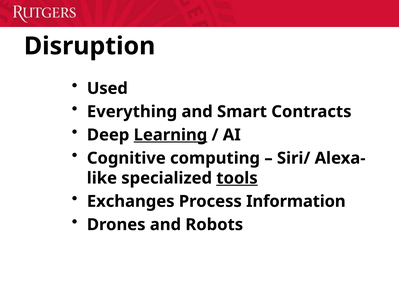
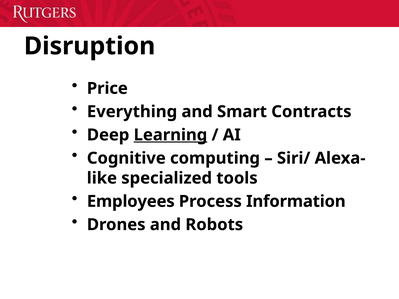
Used: Used -> Price (107, 88)
tools underline: present -> none (237, 178)
Exchanges: Exchanges -> Employees (131, 202)
